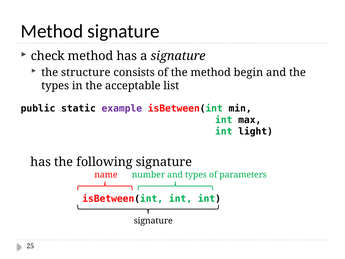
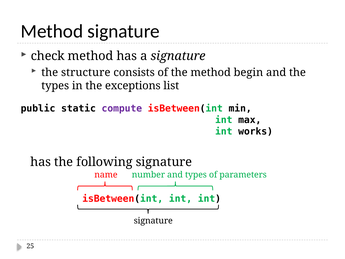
acceptable: acceptable -> exceptions (133, 86)
example: example -> compute (122, 108)
light: light -> works (256, 131)
